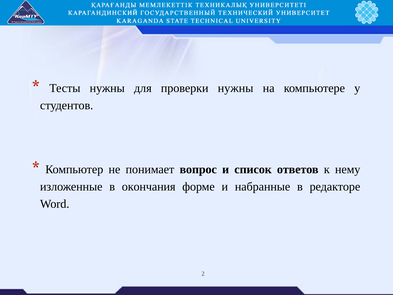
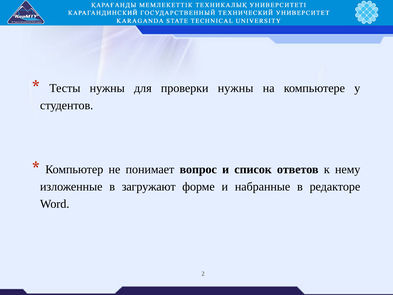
окончания: окончания -> загружают (149, 187)
